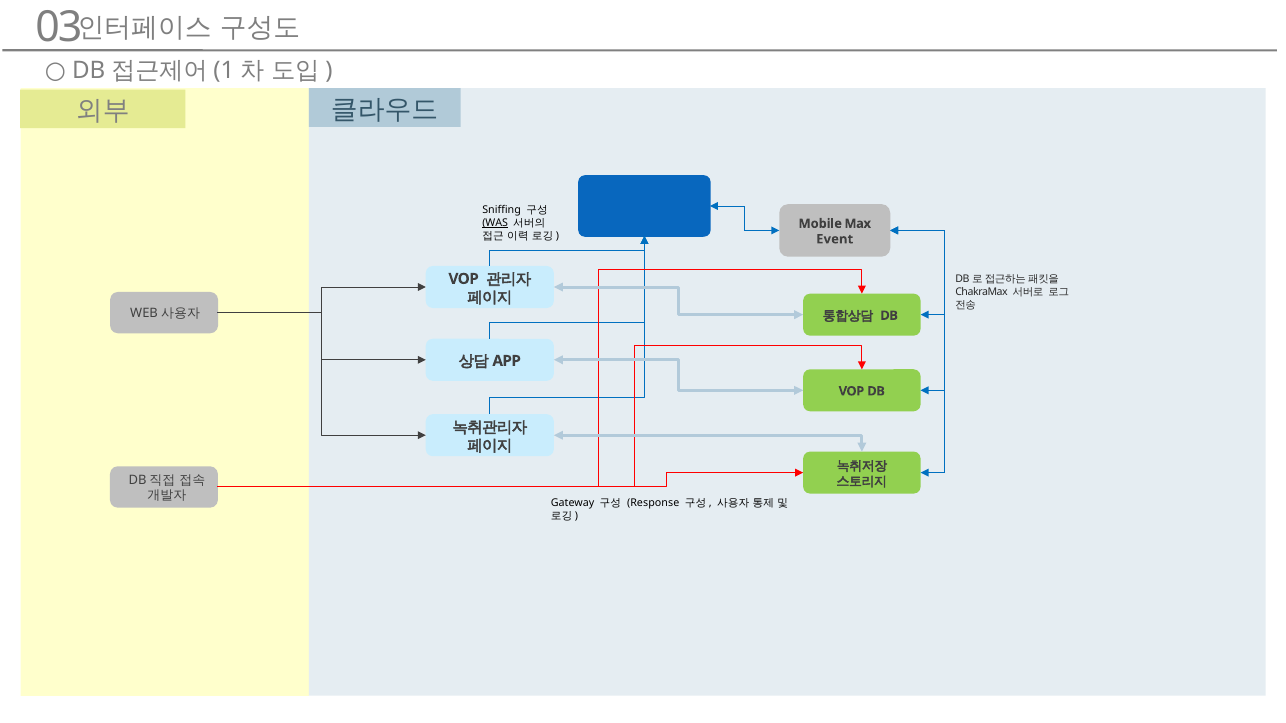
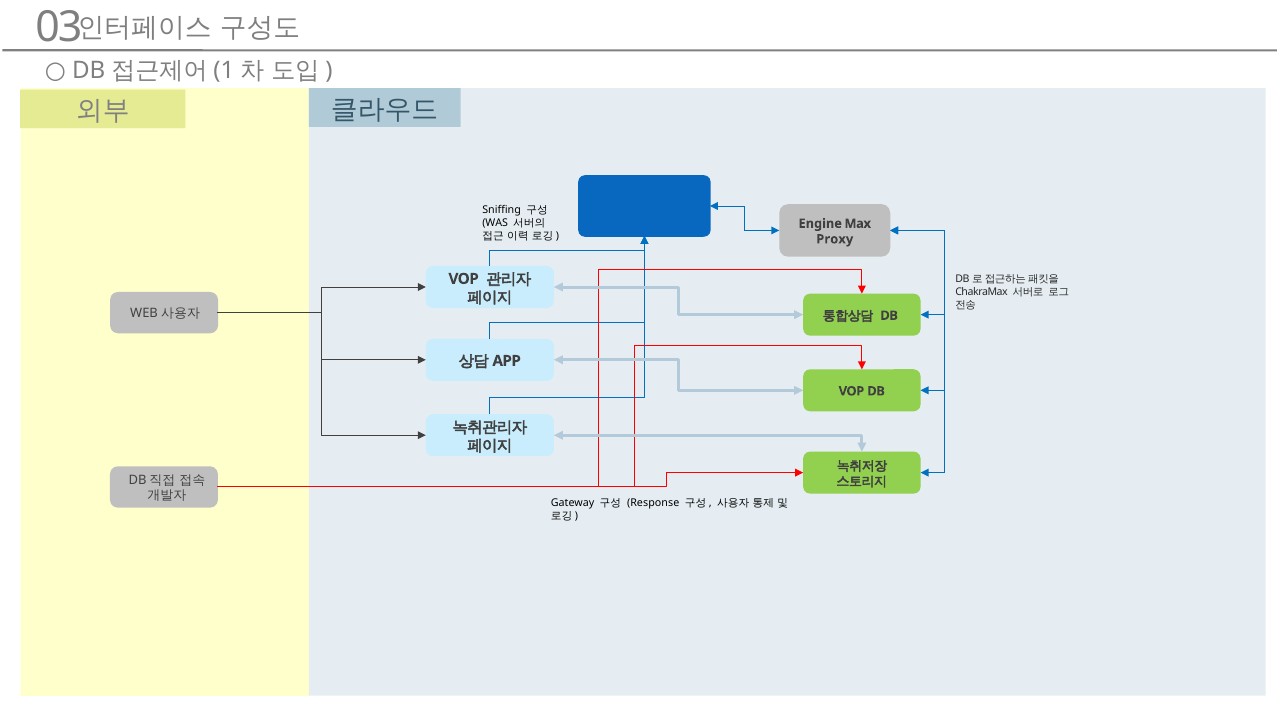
WAS underline: present -> none (495, 223)
Mobile: Mobile -> Engine (820, 224)
Event: Event -> Proxy (835, 239)
